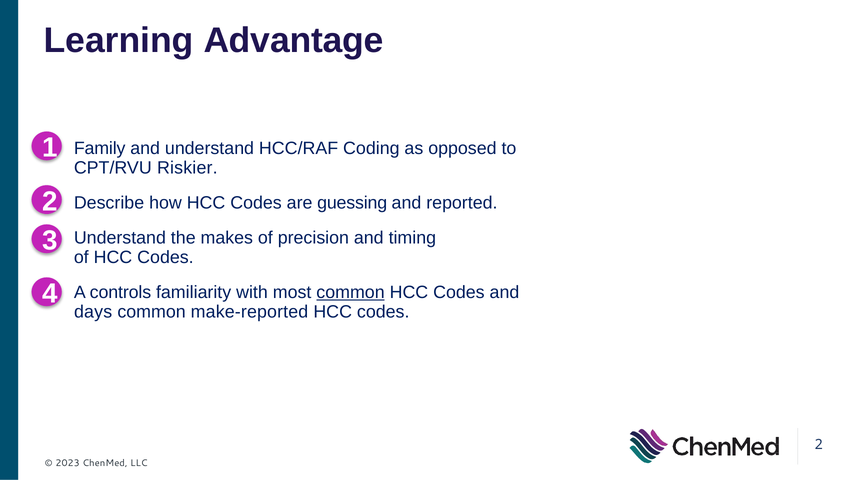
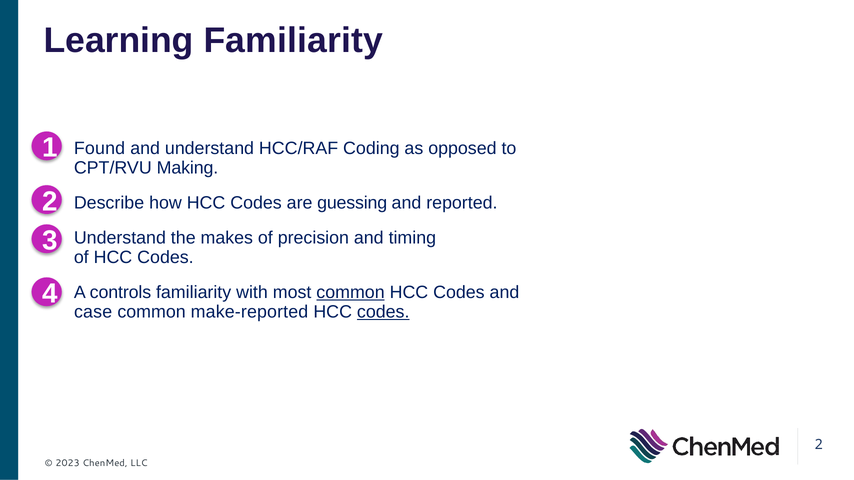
Learning Advantage: Advantage -> Familiarity (293, 41)
Family: Family -> Found (100, 149)
Riskier: Riskier -> Making (187, 168)
days: days -> case (93, 312)
codes underline: none -> present (383, 312)
